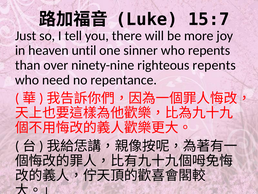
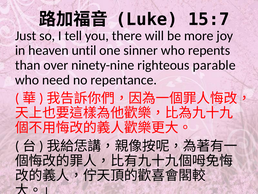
righteous repents: repents -> parable (214, 65)
